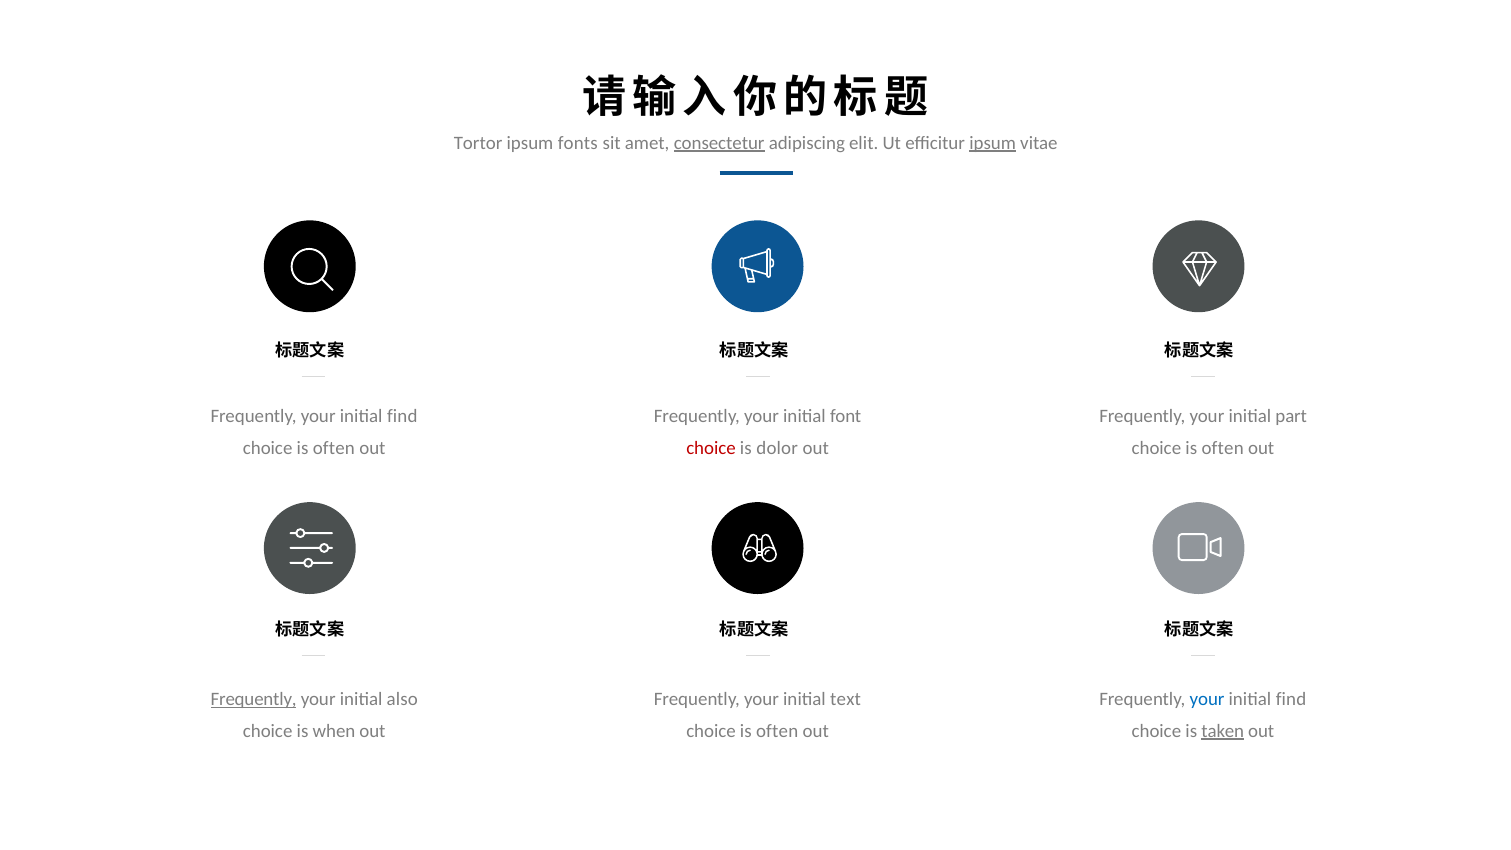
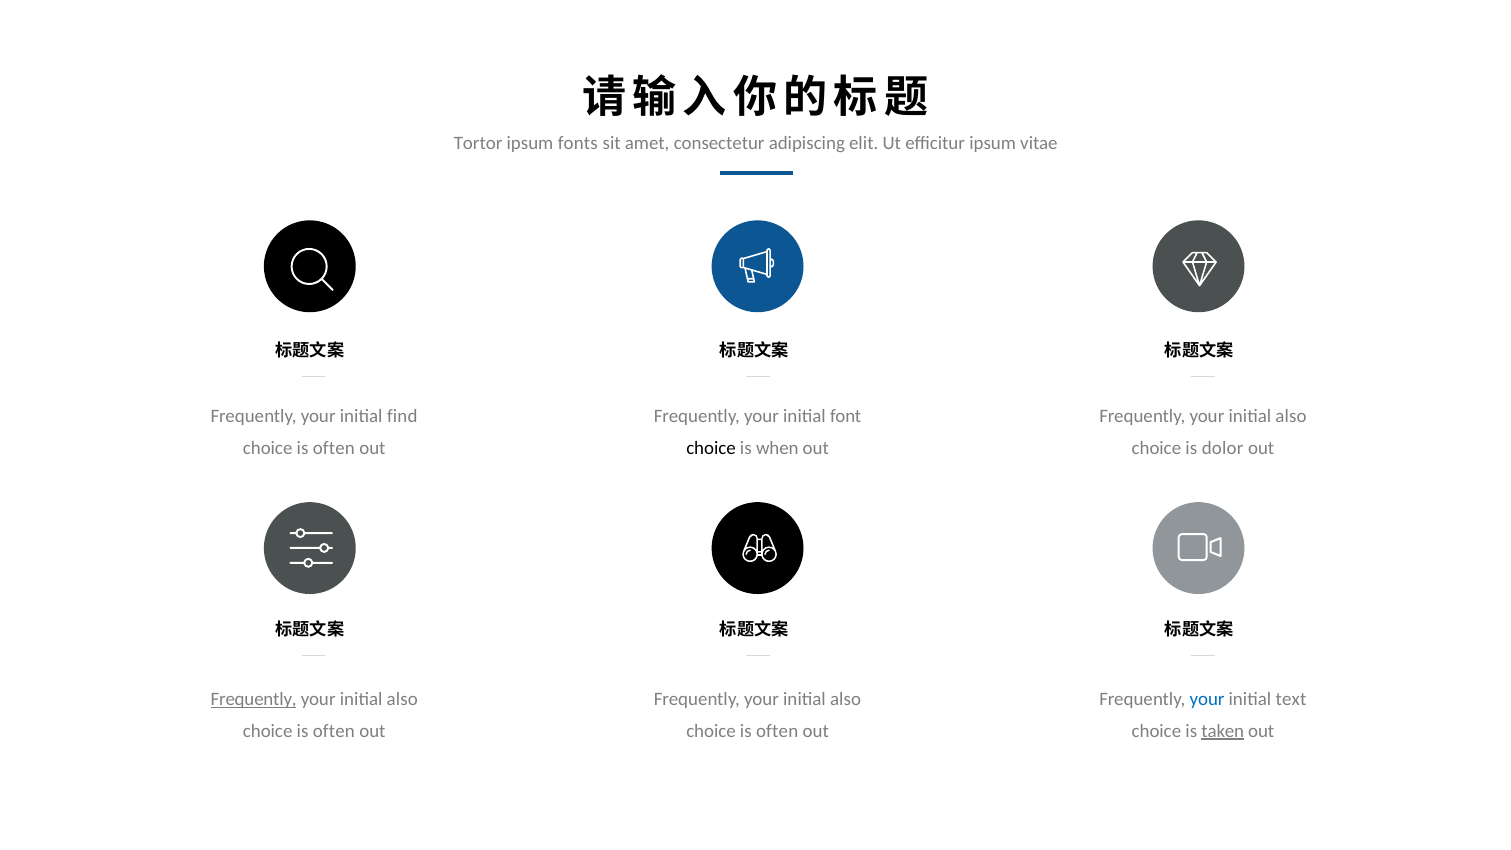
consectetur underline: present -> none (719, 143)
ipsum underline: present -> none (993, 143)
part: part -> also (1291, 416)
choice colour: red -> black (711, 448)
dolor: dolor -> when (777, 448)
often: often -> dolor (1223, 448)
text: text -> also (846, 699)
find: find -> text (1291, 699)
when: when -> often (334, 731)
